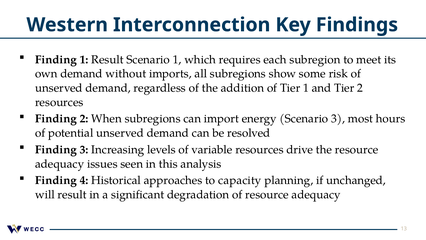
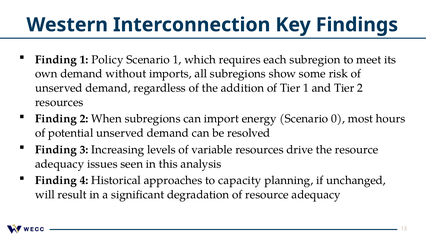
1 Result: Result -> Policy (107, 60)
Scenario 3: 3 -> 0 (338, 119)
